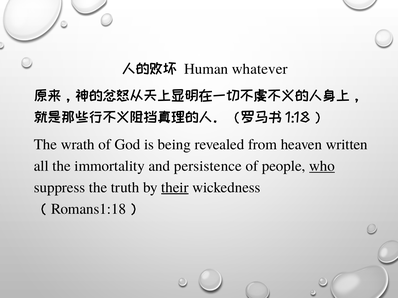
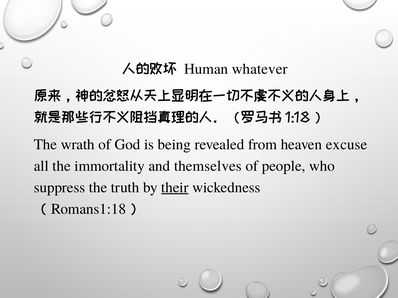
written: written -> excuse (347, 145)
persistence: persistence -> themselves (208, 166)
who underline: present -> none (322, 166)
